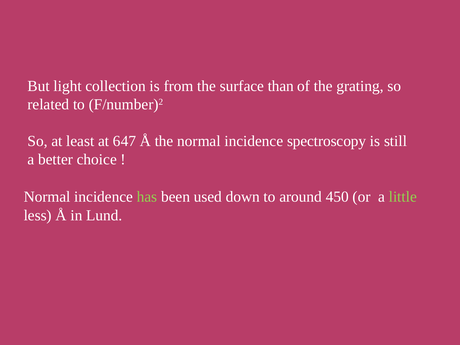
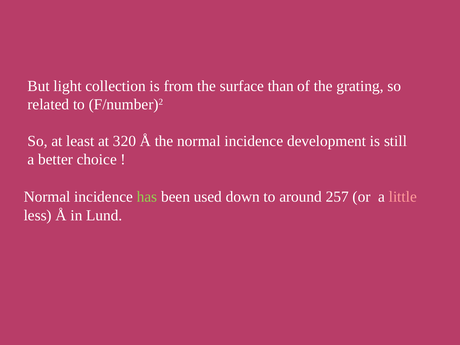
647: 647 -> 320 (125, 141)
spectroscopy: spectroscopy -> development (327, 141)
450: 450 -> 257 (337, 197)
little colour: light green -> pink (403, 197)
